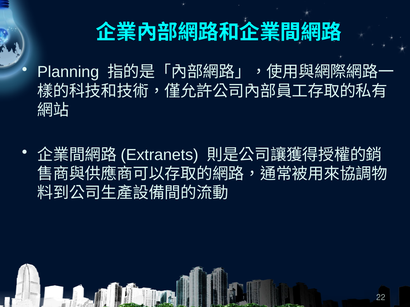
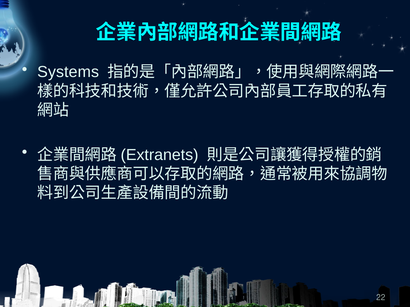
Planning: Planning -> Systems (68, 72)
